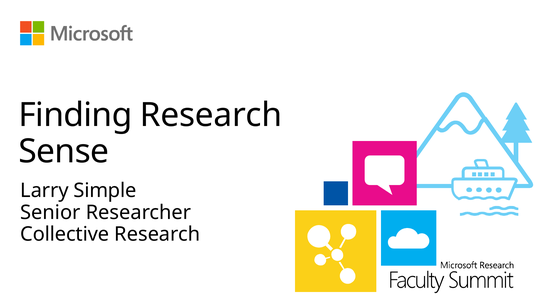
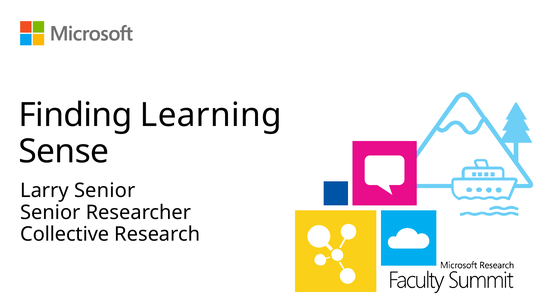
Finding Research: Research -> Learning (211, 115)
Larry Simple: Simple -> Senior (105, 191)
